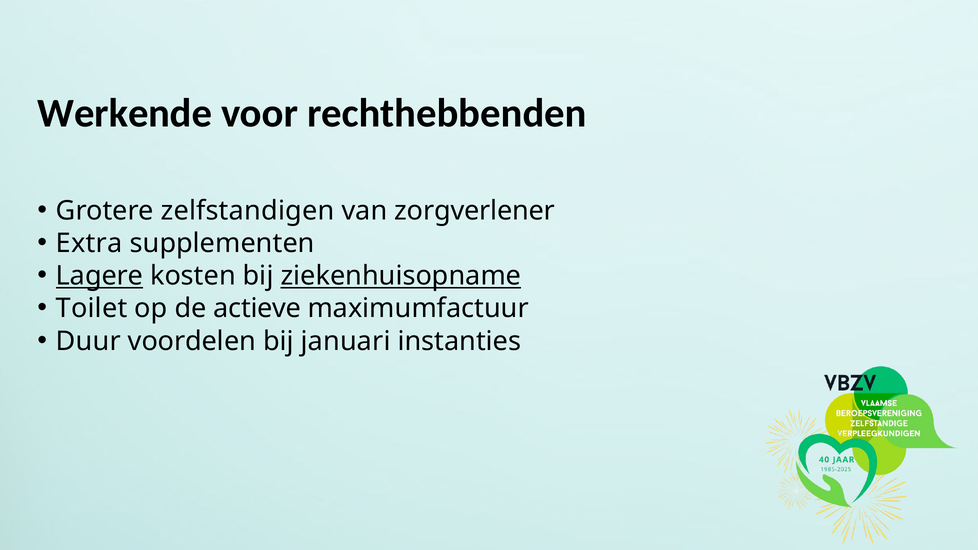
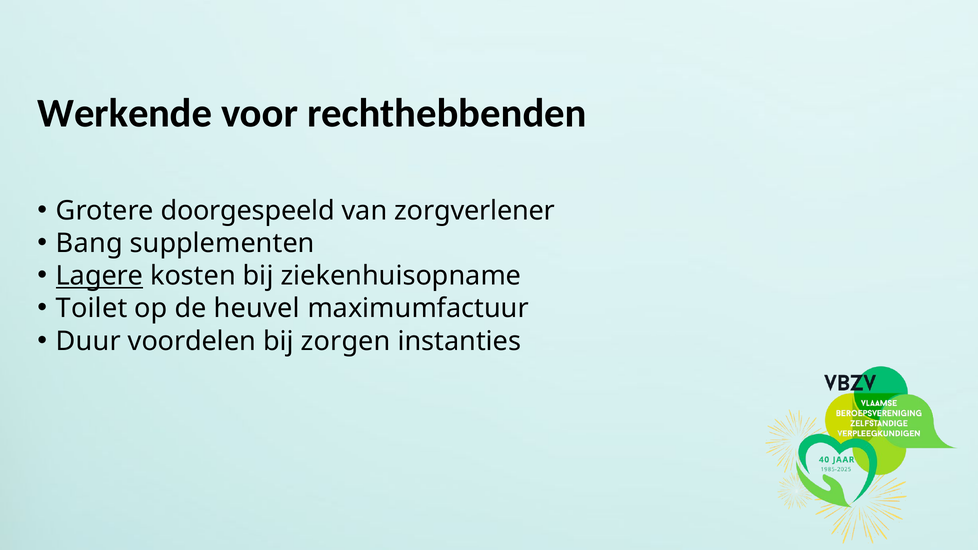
zelfstandigen: zelfstandigen -> doorgespeeld (248, 211)
Extra: Extra -> Bang (89, 243)
ziekenhuisopname underline: present -> none (401, 276)
actieve: actieve -> heuvel (257, 309)
januari: januari -> zorgen (346, 341)
